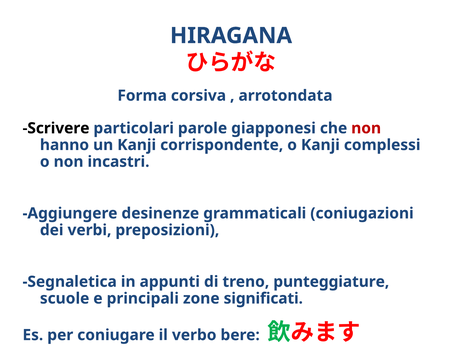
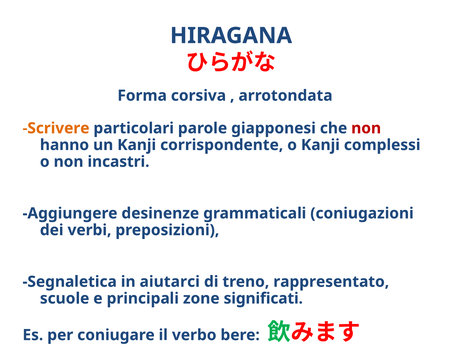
Scrivere colour: black -> orange (56, 128)
appunti: appunti -> aiutarci (170, 281)
punteggiature: punteggiature -> rappresentato (331, 281)
